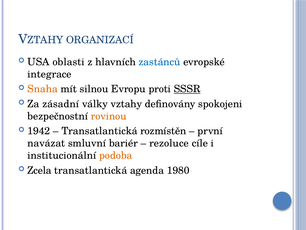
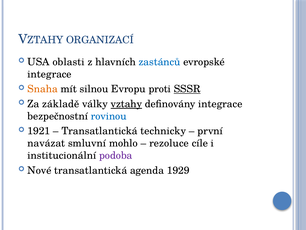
zásadní: zásadní -> základě (61, 104)
vztahy underline: none -> present (126, 104)
definovány spokojeni: spokojeni -> integrace (220, 104)
rovinou colour: orange -> blue (109, 116)
1942: 1942 -> 1921 (39, 131)
rozmístěn: rozmístěn -> technicky (163, 131)
bariér: bariér -> mohlo (123, 143)
podoba colour: orange -> purple (116, 155)
Zcela: Zcela -> Nové (39, 170)
1980: 1980 -> 1929 (178, 170)
